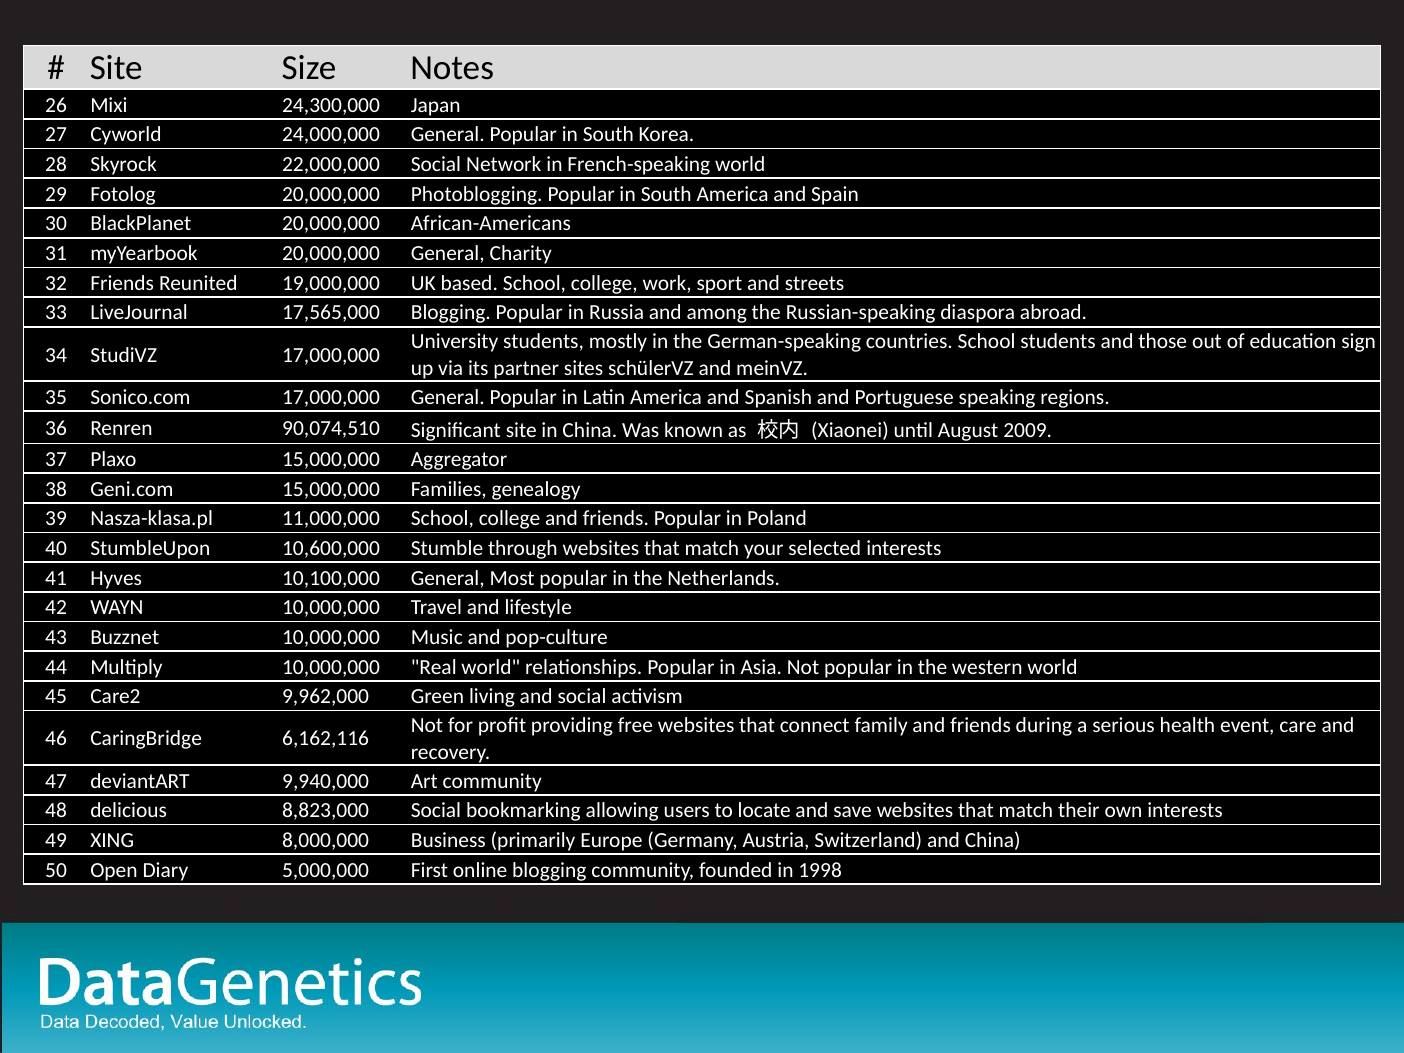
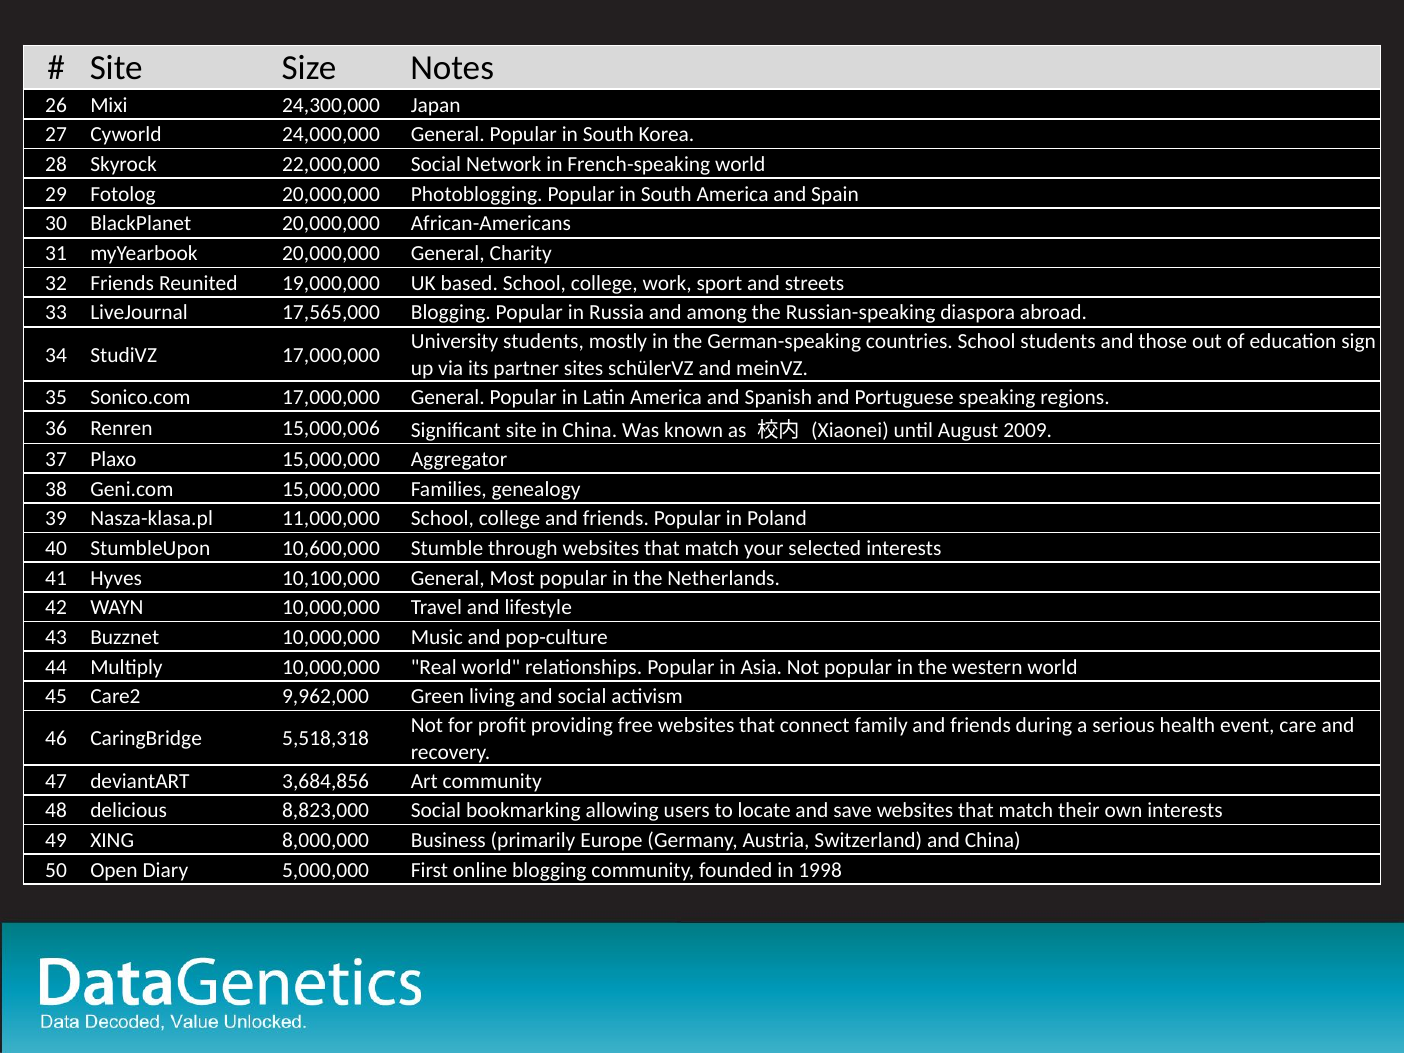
90,074,510: 90,074,510 -> 15,000,006 (331, 428)
6,162,116: 6,162,116 -> 5,518,318 (326, 739)
9,940,000: 9,940,000 -> 3,684,856 (326, 781)
